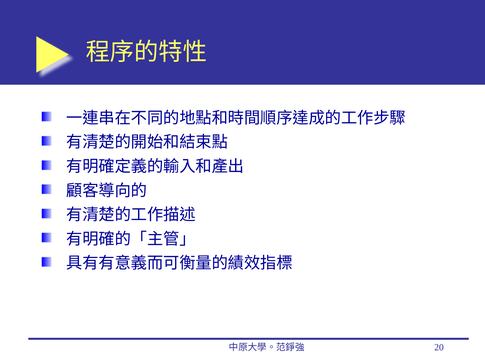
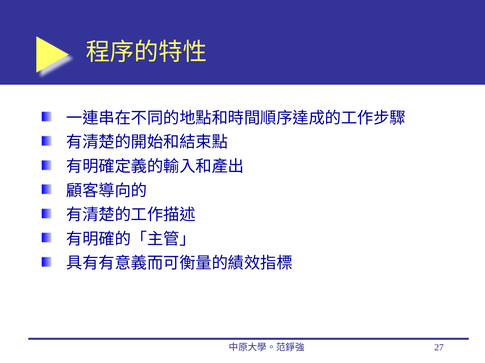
20: 20 -> 27 (439, 348)
